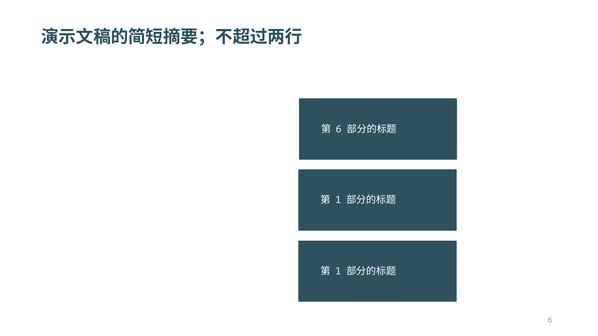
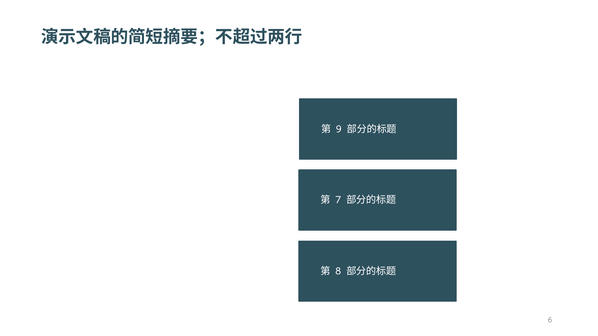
6: 6 -> 9 (339, 129)
1: 1 -> 7 (338, 200)
1: 1 -> 8 (338, 271)
